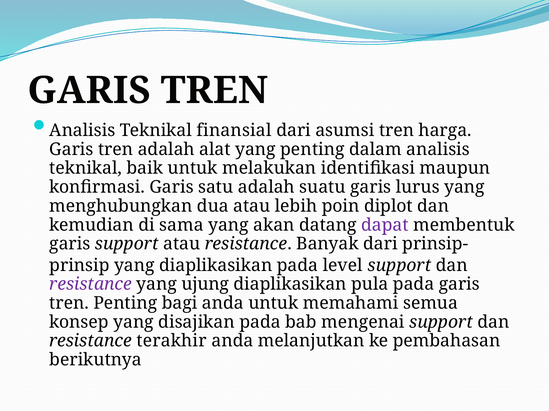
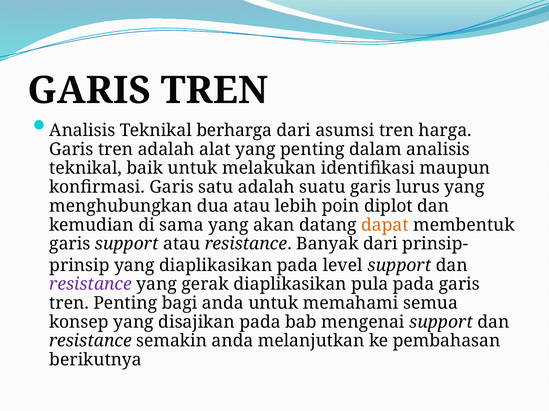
finansial: finansial -> berharga (234, 131)
dapat colour: purple -> orange (385, 225)
ujung: ujung -> gerak (205, 285)
terakhir: terakhir -> semakin (172, 341)
